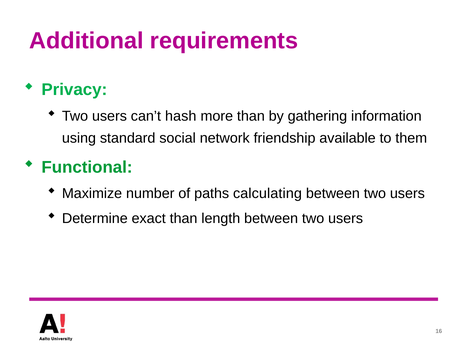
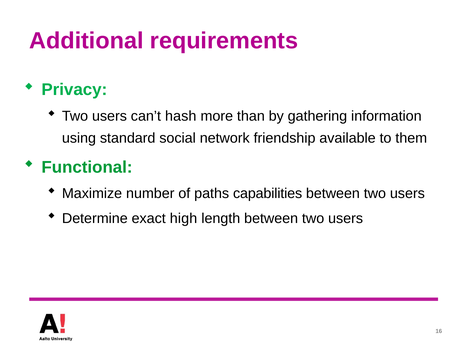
calculating: calculating -> capabilities (268, 193)
exact than: than -> high (183, 218)
